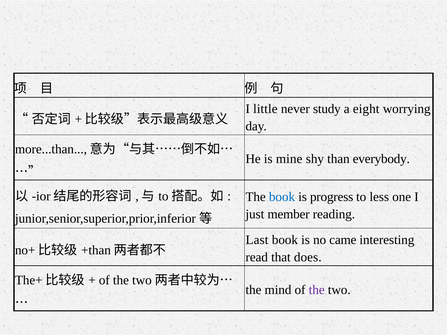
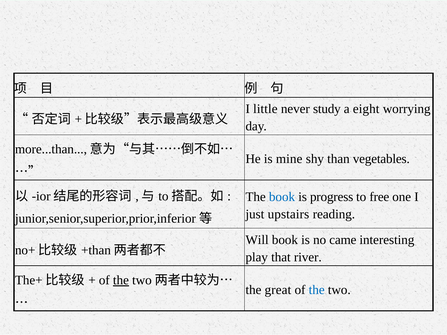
everybody: everybody -> vegetables (381, 159)
less: less -> free (379, 197)
member: member -> upstairs (288, 214)
Last: Last -> Will (257, 240)
read: read -> play (257, 257)
does: does -> river (308, 257)
the underline: none -> present (121, 280)
mind: mind -> great (278, 290)
the colour: purple -> blue (317, 290)
